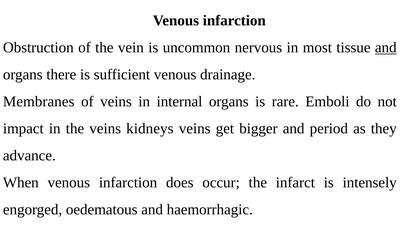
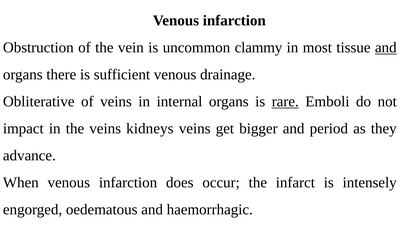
nervous: nervous -> clammy (259, 48)
Membranes: Membranes -> Obliterative (39, 102)
rare underline: none -> present (285, 102)
